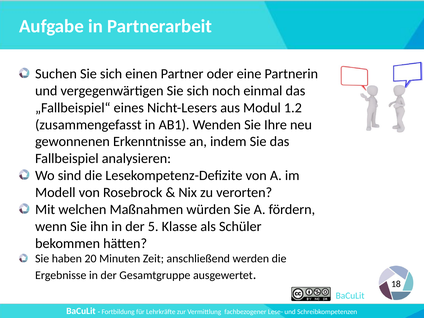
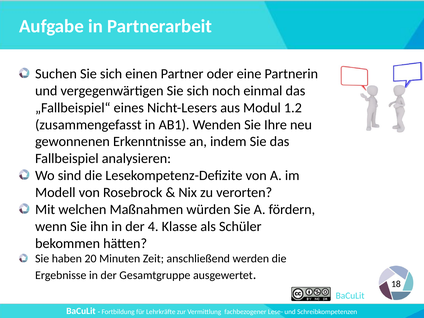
5: 5 -> 4 (153, 226)
